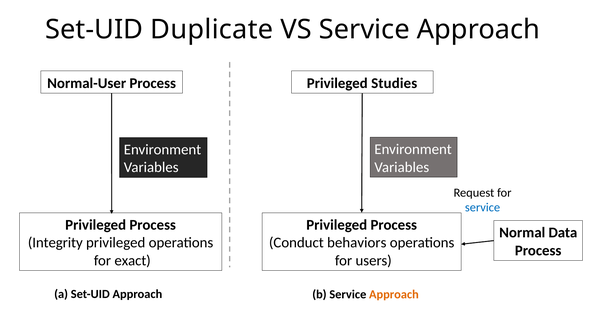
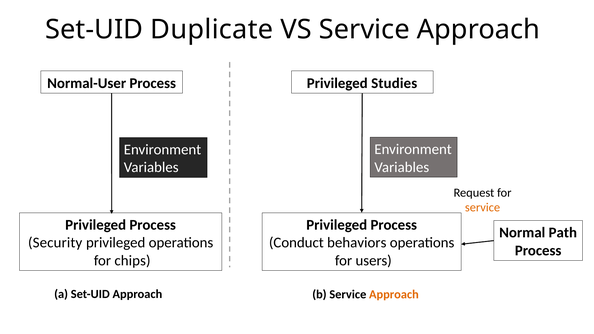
service colour: blue -> orange (483, 208)
Data: Data -> Path (563, 233)
Integrity: Integrity -> Security (55, 243)
exact: exact -> chips (132, 261)
